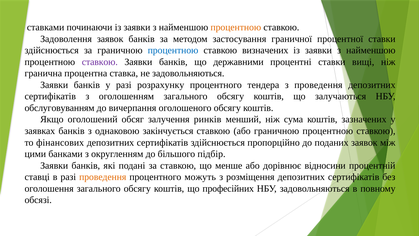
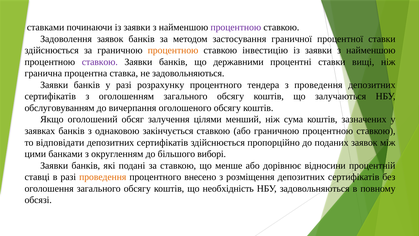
процентною colour: orange -> purple (236, 27)
процентною colour: blue -> orange (173, 50)
визначених: визначених -> інвестицію (265, 50)
ринків: ринків -> цілями (208, 119)
фінансових: фінансових -> відповідати (60, 142)
підбір: підбір -> виборі (212, 154)
можуть: можуть -> внесено (200, 177)
професійних: професійних -> необхідність (228, 188)
